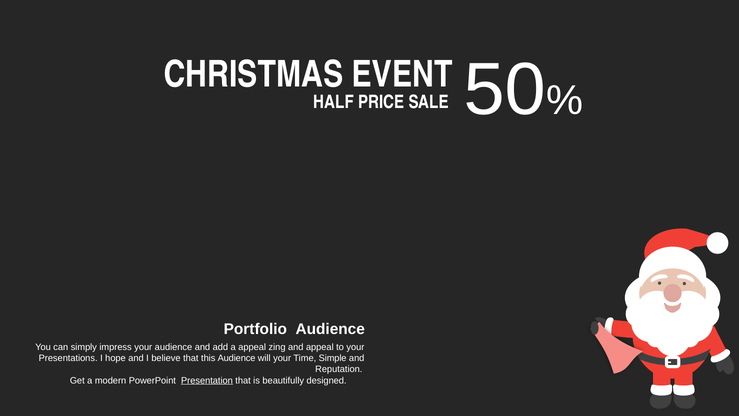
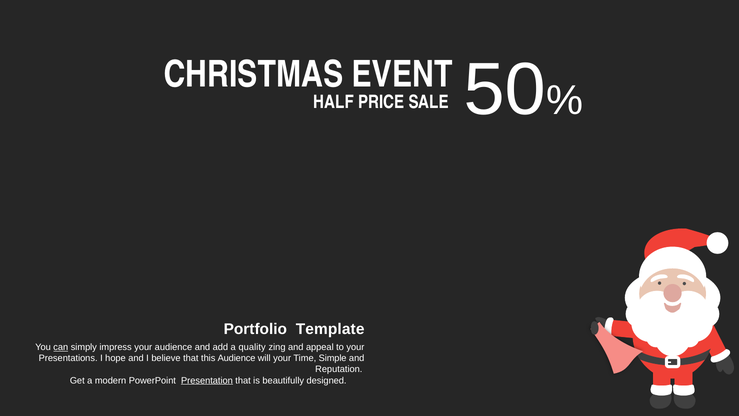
Portfolio Audience: Audience -> Template (330, 329)
can underline: none -> present (61, 347)
a appeal: appeal -> quality (252, 347)
